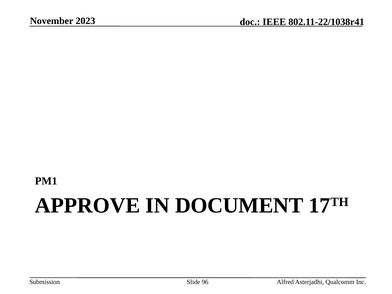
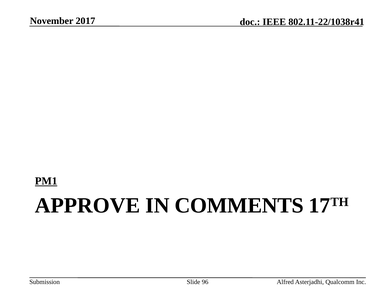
2023: 2023 -> 2017 (85, 21)
PM1 underline: none -> present (46, 181)
DOCUMENT: DOCUMENT -> COMMENTS (239, 205)
